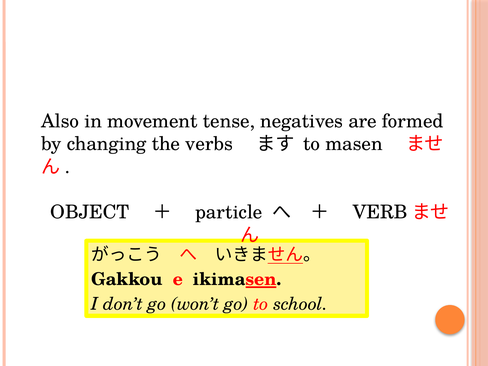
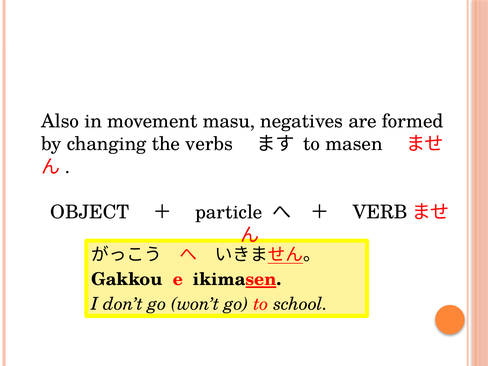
tense: tense -> masu (229, 121)
